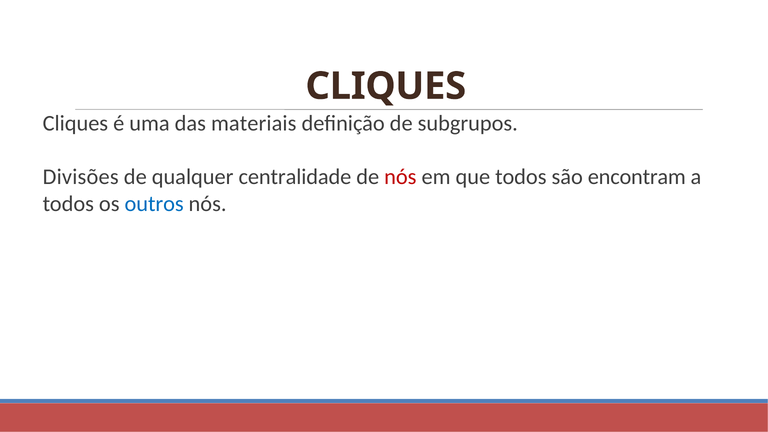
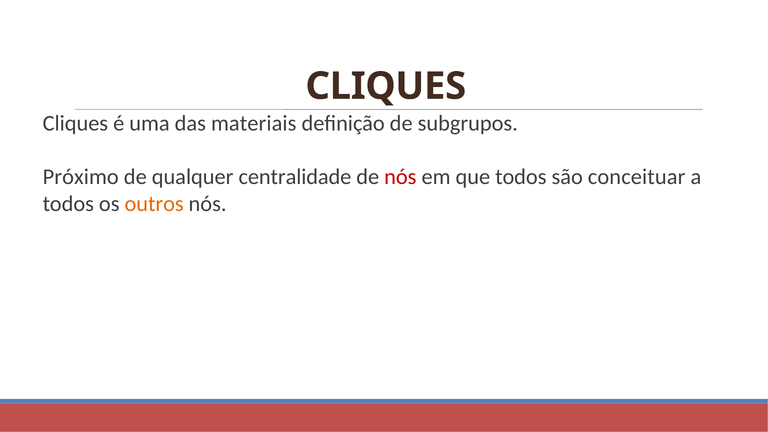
Divisões: Divisões -> Próximo (81, 177)
encontram: encontram -> conceituar (637, 177)
outros colour: blue -> orange (154, 204)
